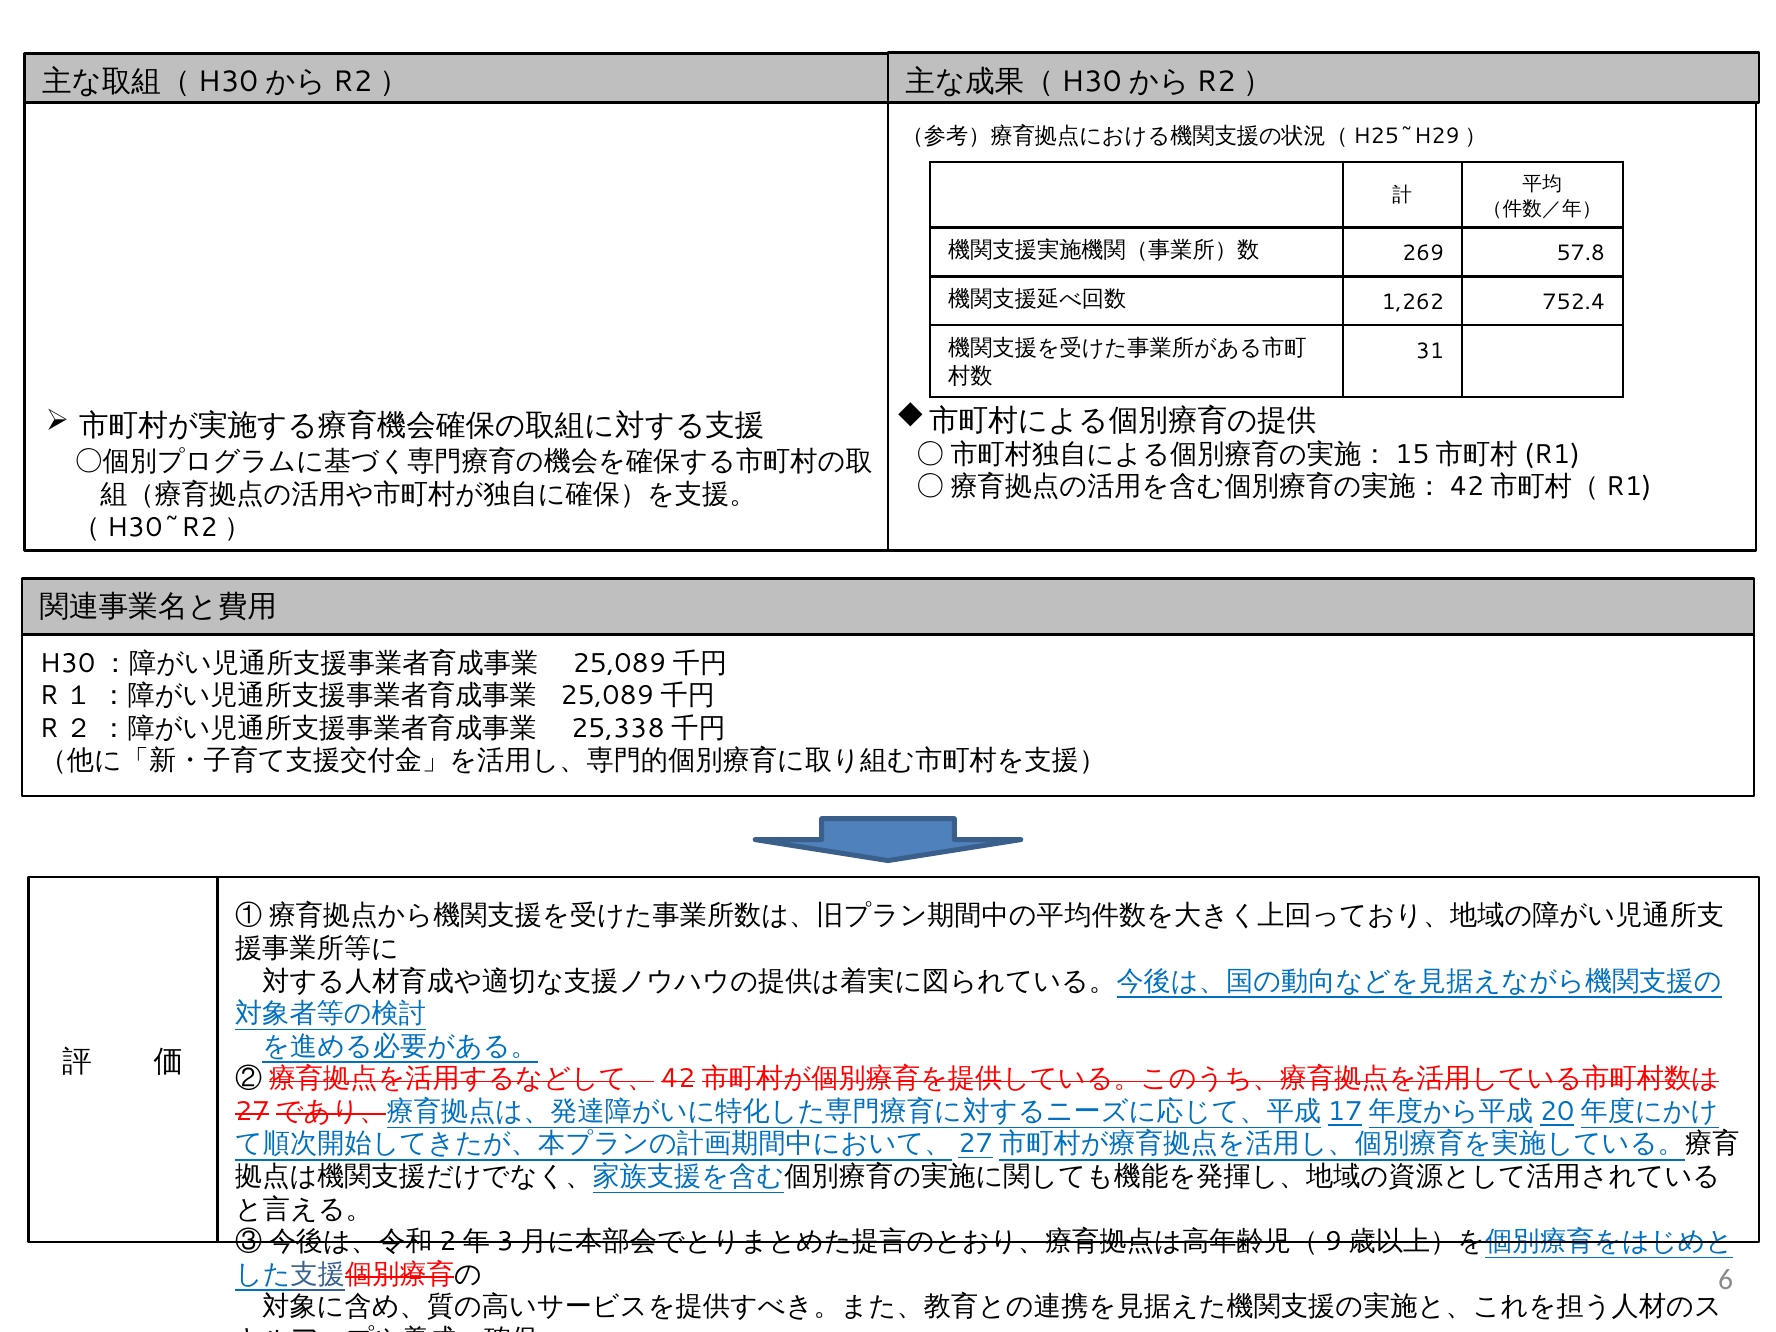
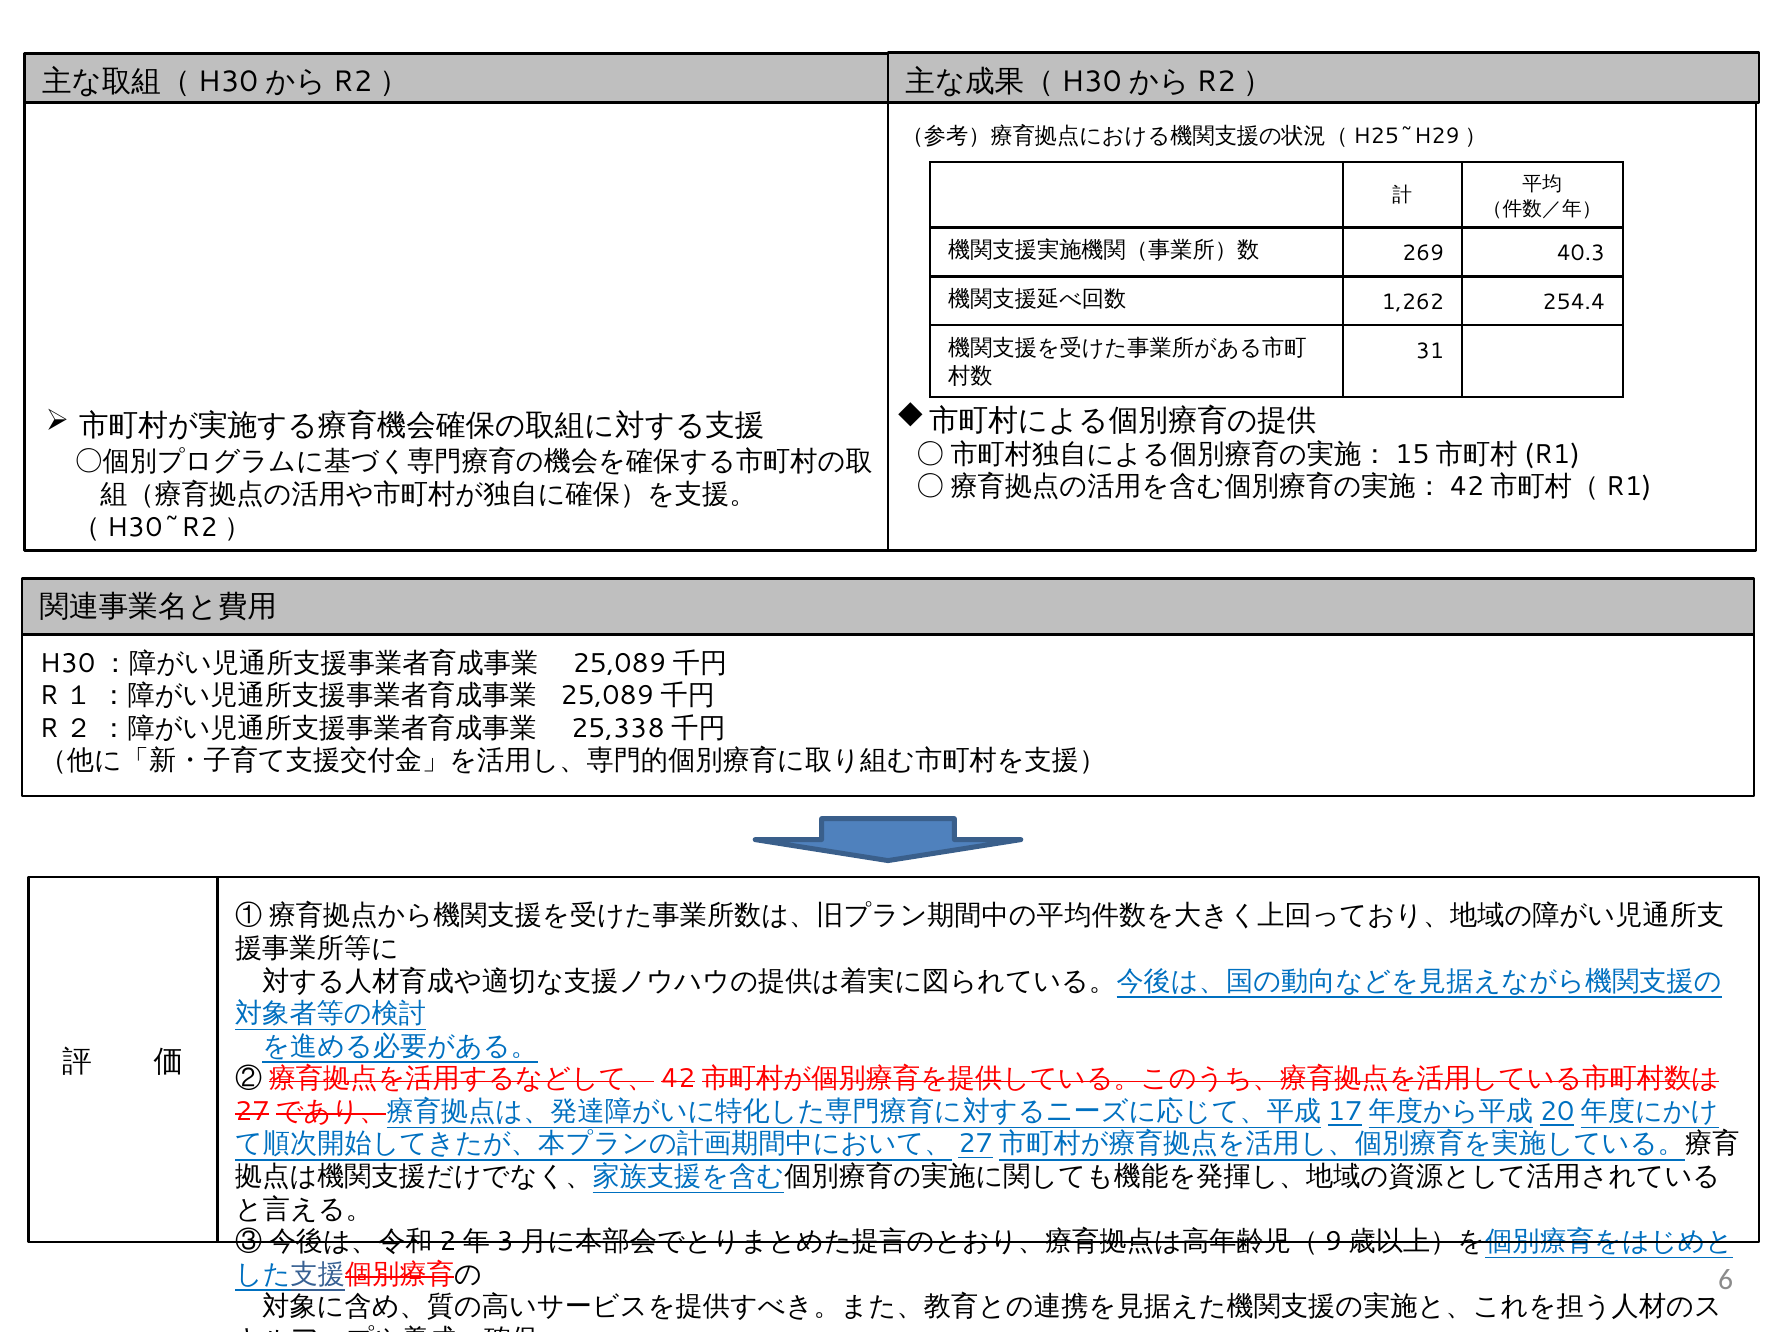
57.8: 57.8 -> 40.3 (1581, 253)
752.4: 752.4 -> 254.4 (1574, 302)
